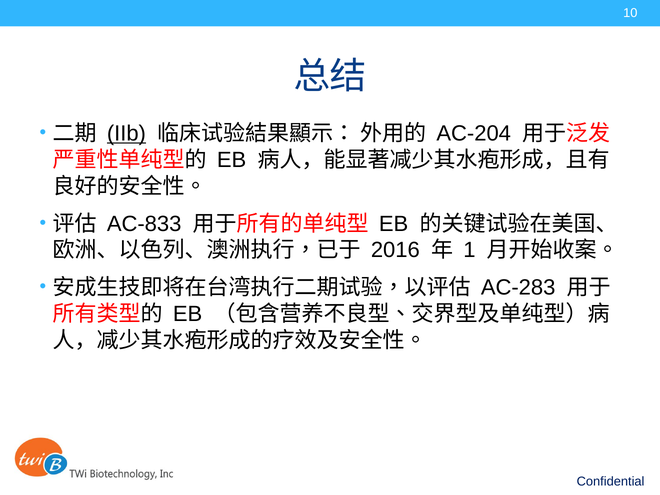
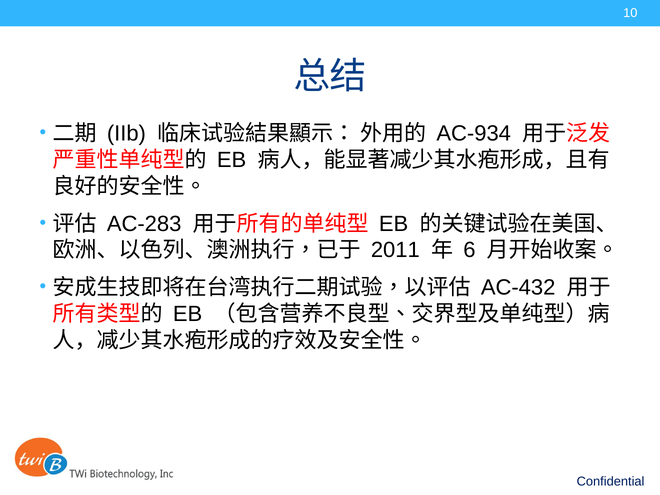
IIb underline: present -> none (126, 134)
AC-204: AC-204 -> AC-934 (474, 134)
AC-833: AC-833 -> AC-283 (144, 224)
2016: 2016 -> 2011 (395, 250)
1: 1 -> 6 (469, 250)
AC-283: AC-283 -> AC-432 (518, 288)
